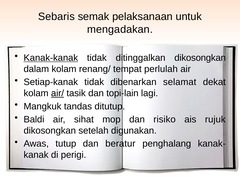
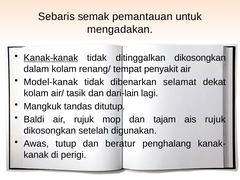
pelaksanaan: pelaksanaan -> pemantauan (142, 17)
perlulah: perlulah -> penyakit (161, 69)
Setiap-kanak: Setiap-kanak -> Model-kanak (51, 82)
air/ underline: present -> none (58, 93)
topi-lain: topi-lain -> dari-lain (122, 93)
air sihat: sihat -> rujuk (84, 119)
risiko: risiko -> tajam (165, 119)
